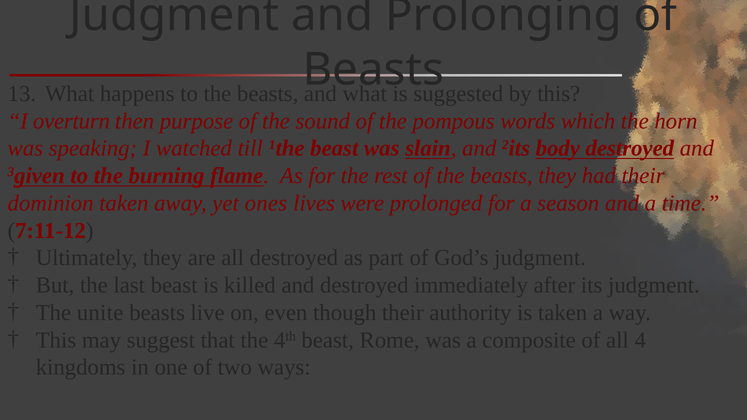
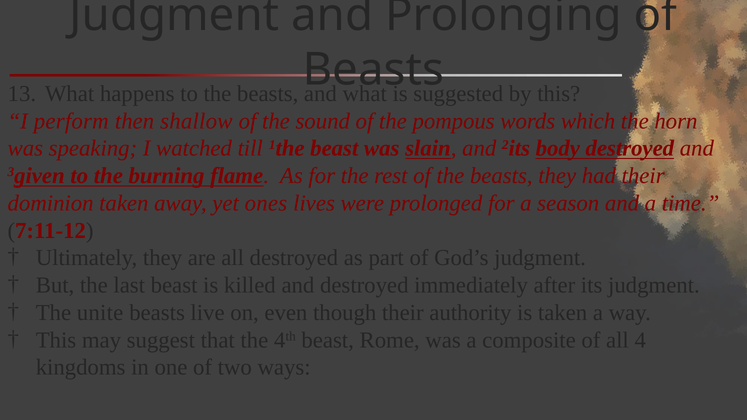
overturn: overturn -> perform (71, 121)
purpose: purpose -> shallow (196, 121)
